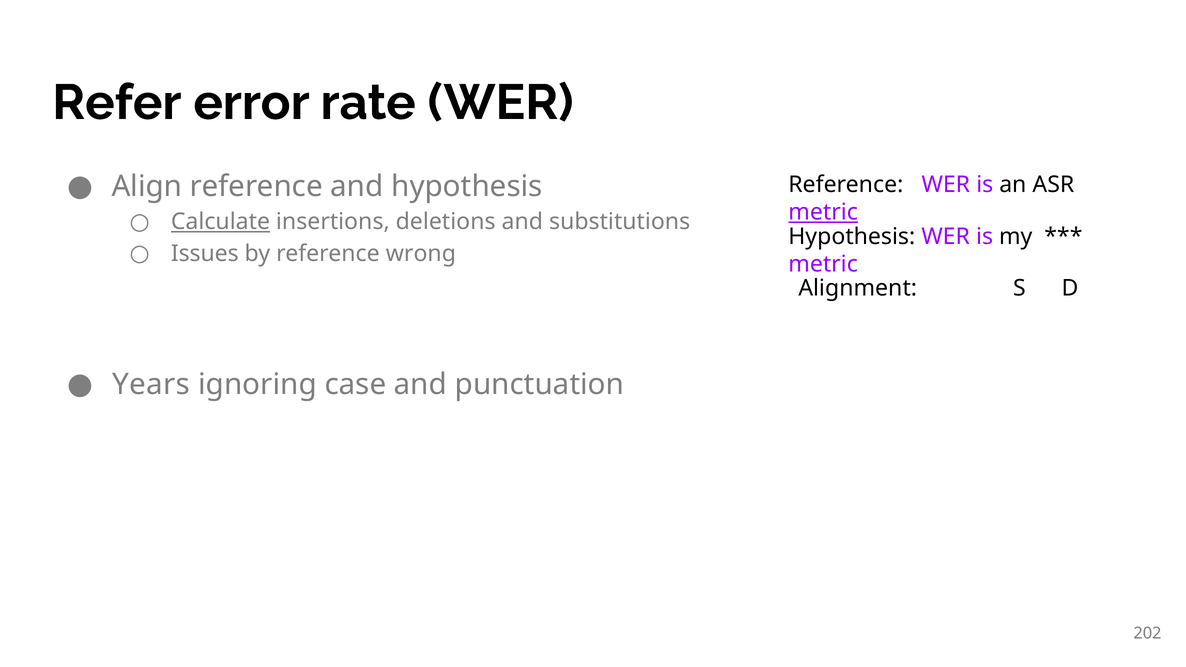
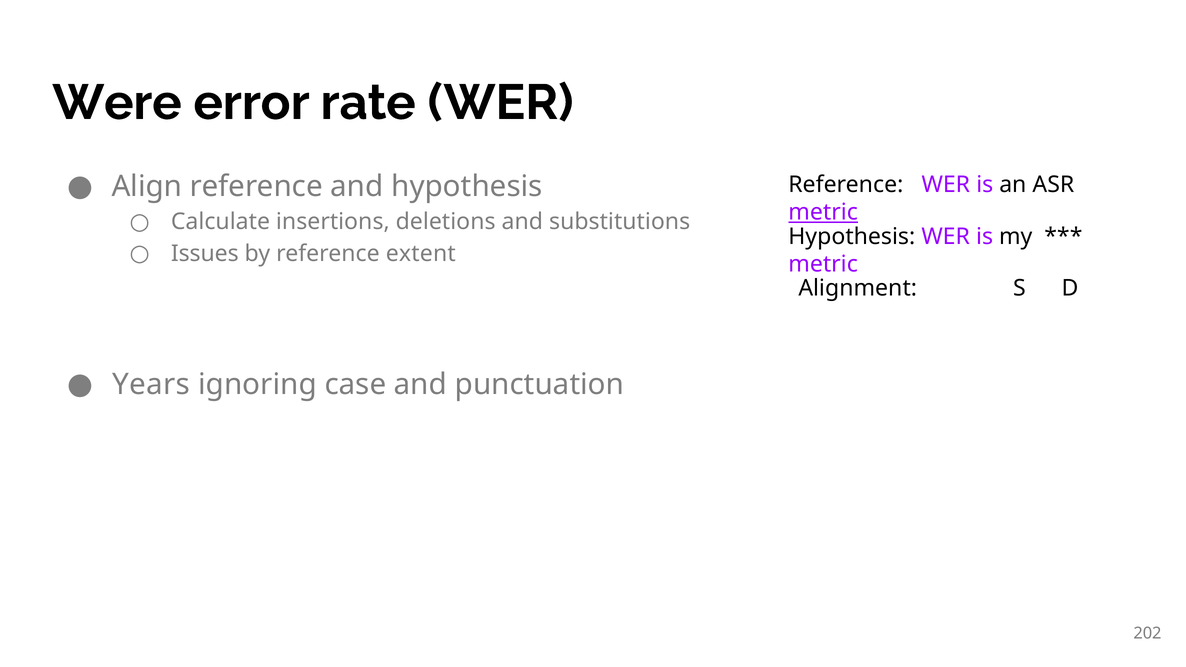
Refer: Refer -> Were (117, 103)
Calculate underline: present -> none (220, 222)
wrong: wrong -> extent (421, 254)
